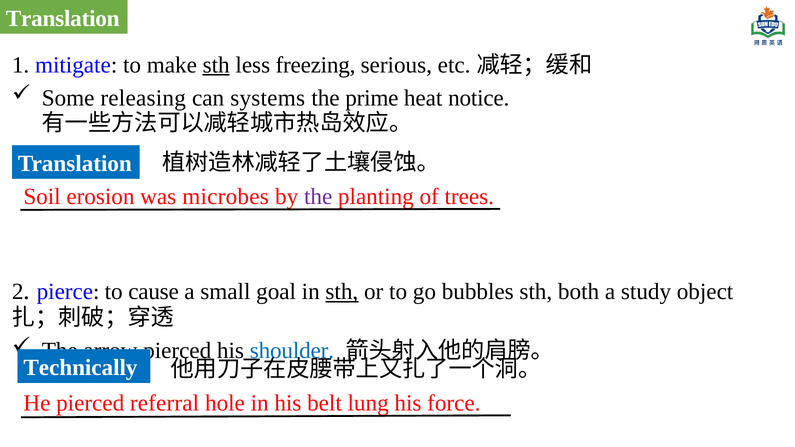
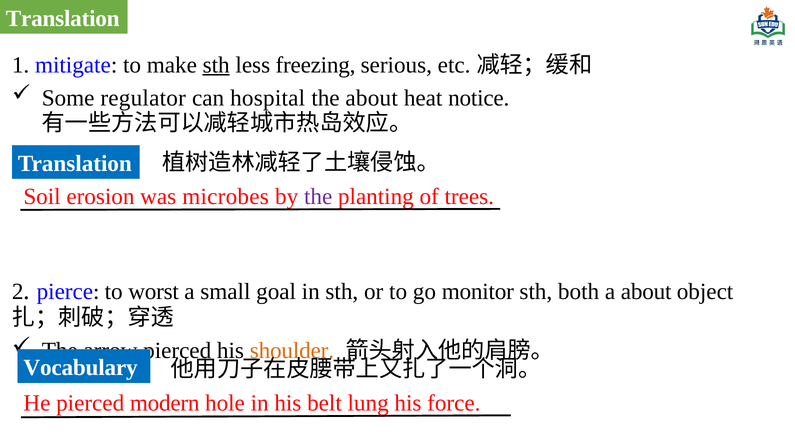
releasing: releasing -> regulator (143, 98)
systems: systems -> hospital (268, 98)
the prime: prime -> about (372, 98)
cause: cause -> worst (154, 292)
sth underline: present -> none (342, 292)
bubbles: bubbles -> monitor (478, 292)
a study: study -> about (646, 292)
shoulder colour: blue -> orange (292, 351)
Technically: Technically -> Vocabulary (81, 368)
referral: referral -> modern (165, 403)
